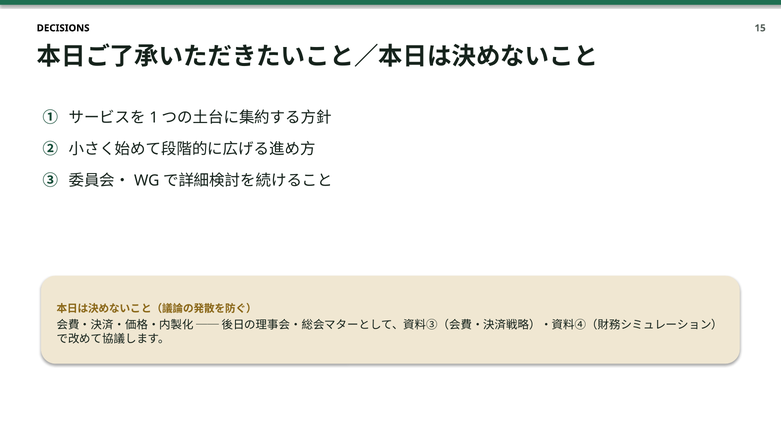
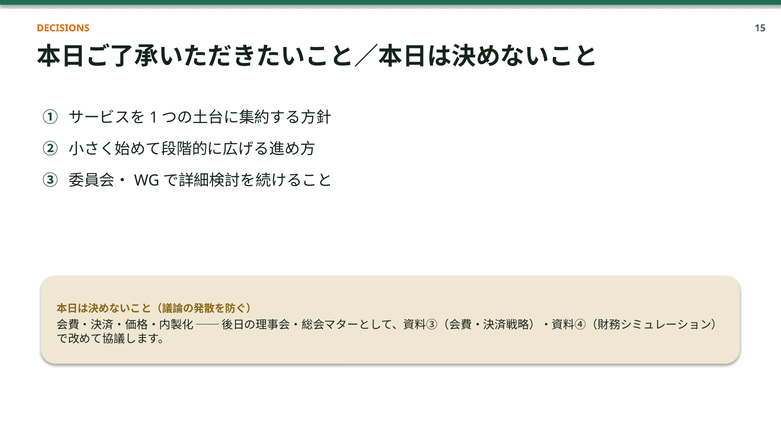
DECISIONS colour: black -> orange (63, 28)
